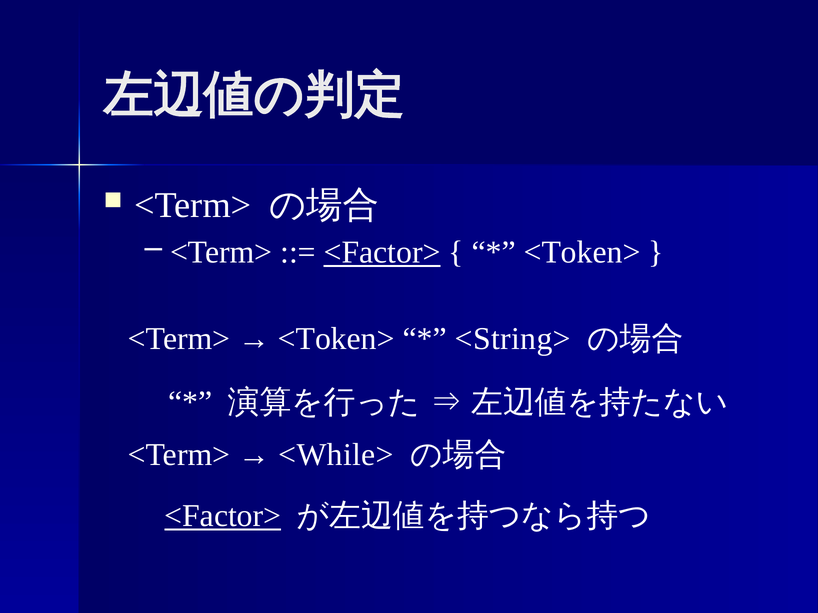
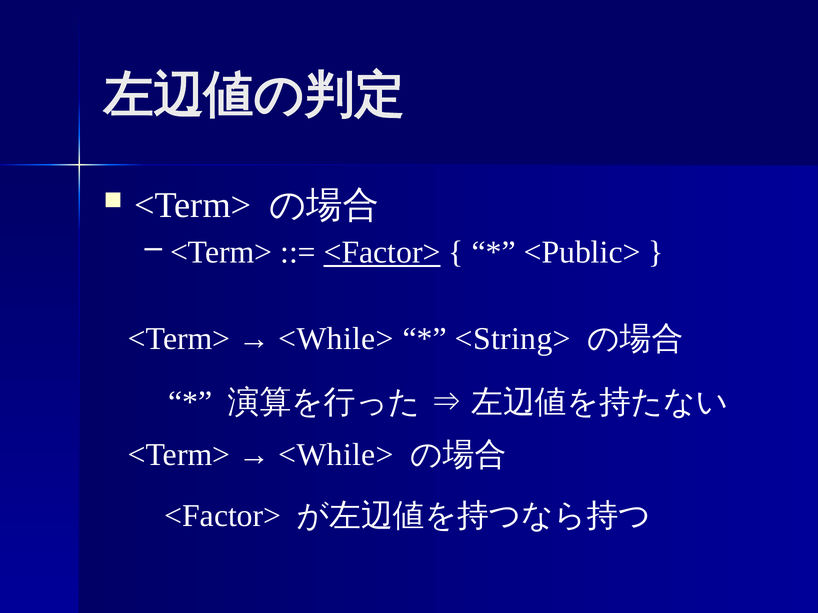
<Token>: <Token> -> <Public> (582, 253)
<Token>: <Token> -> <While> (336, 339)
<Factor> underline: present -> none (223, 516)
